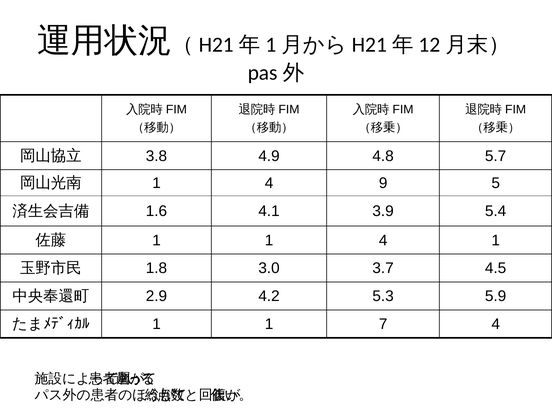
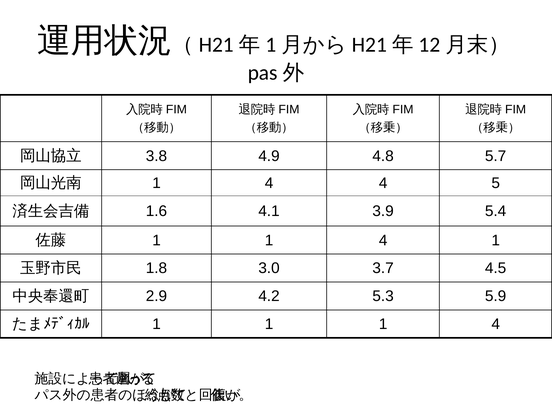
4 9: 9 -> 4 (383, 183)
1 1 7: 7 -> 1 (383, 324)
